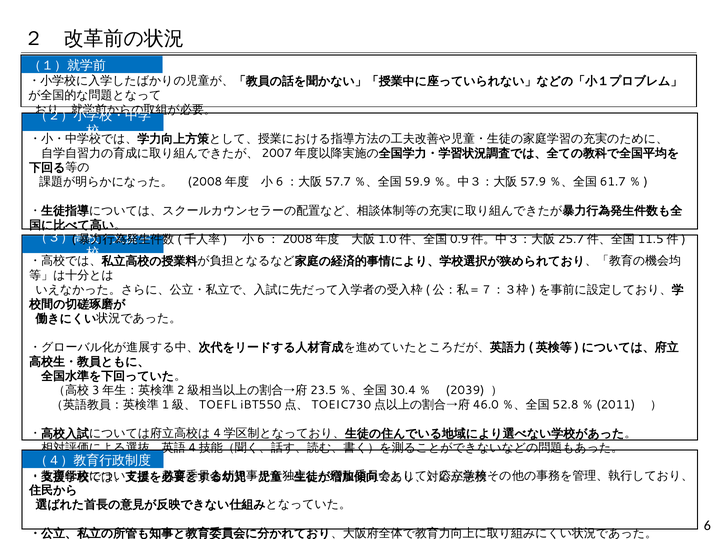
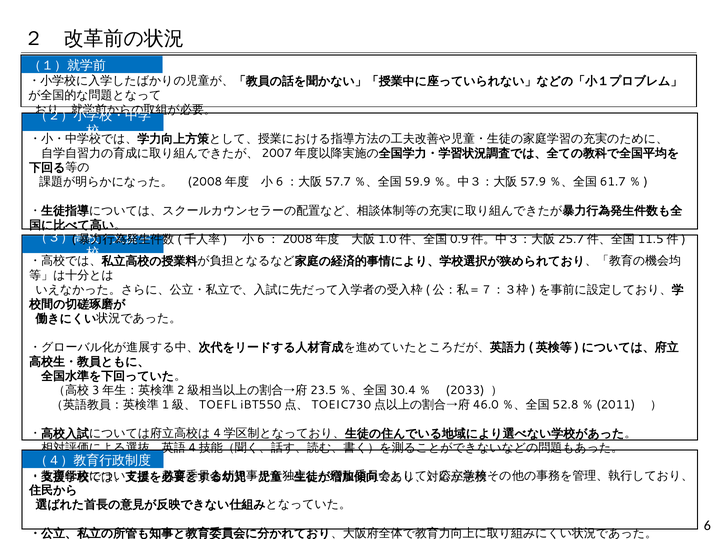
2039: 2039 -> 2033 (465, 390)
